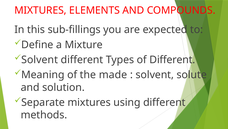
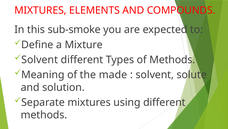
sub-fillings: sub-fillings -> sub-smoke (74, 30)
of Different: Different -> Methods (172, 59)
